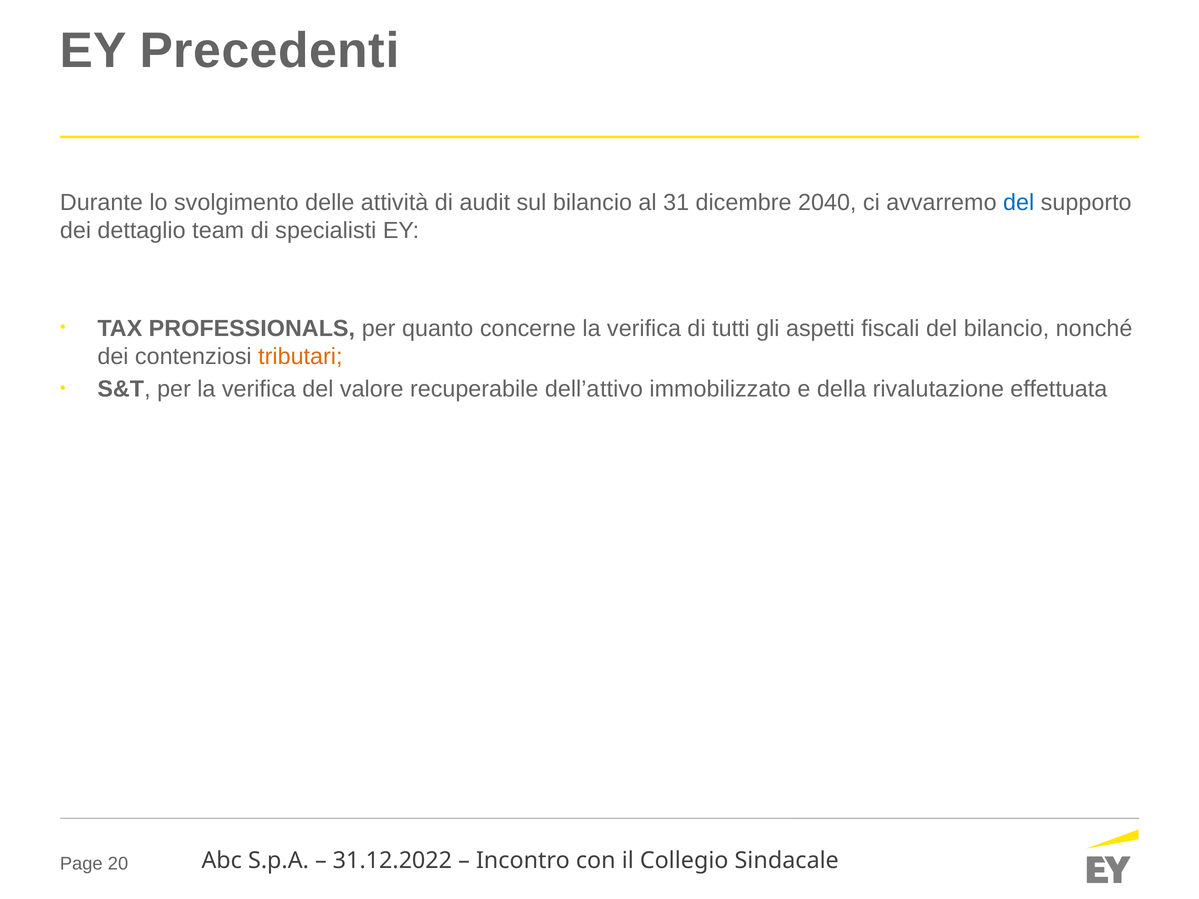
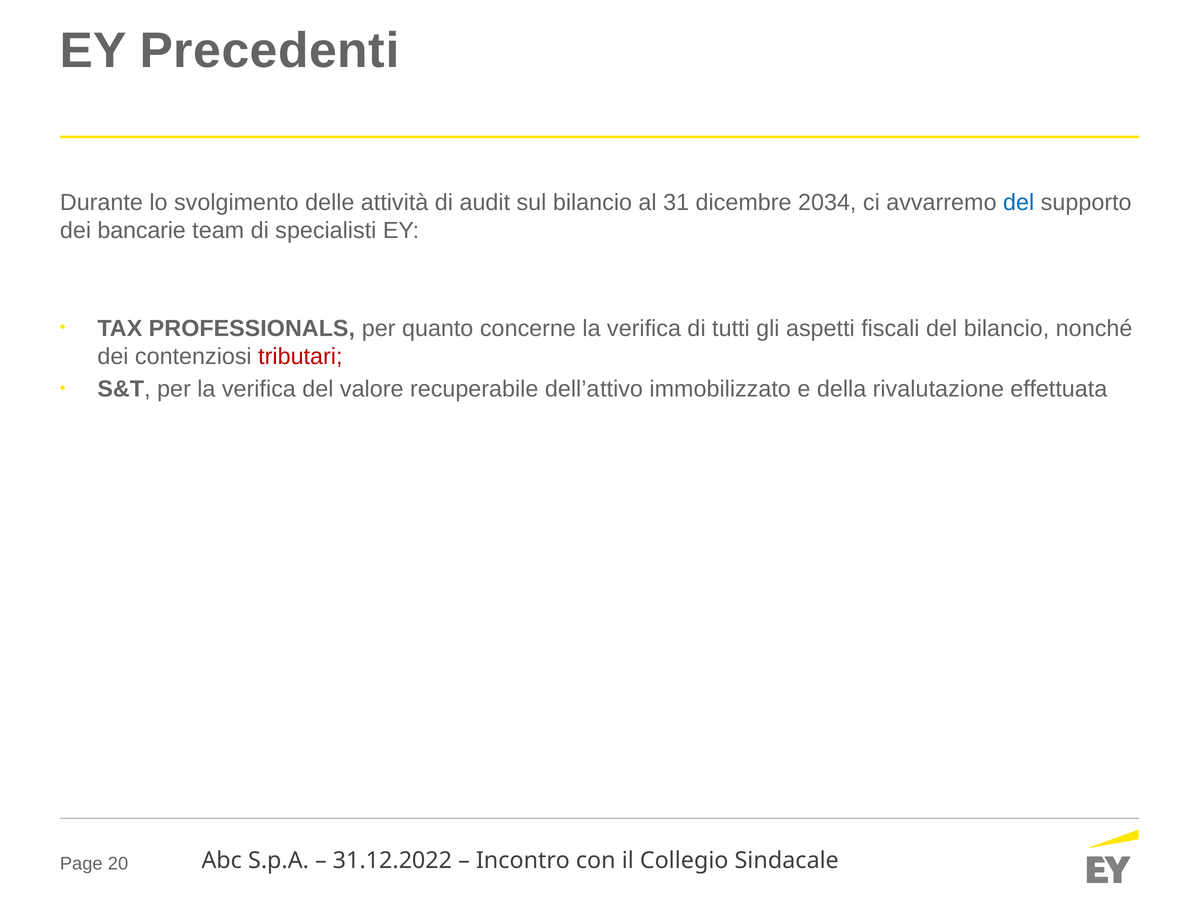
2040: 2040 -> 2034 (827, 203)
dettaglio: dettaglio -> bancarie (142, 231)
tributari colour: orange -> red (300, 357)
